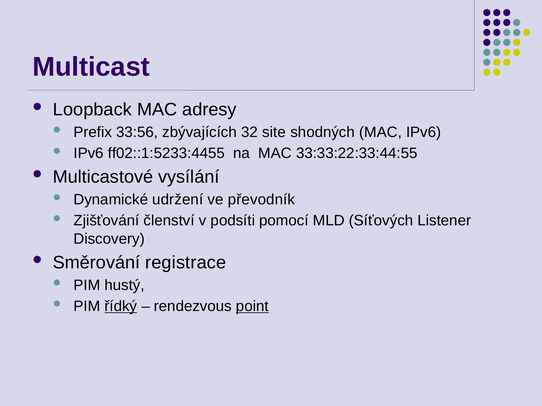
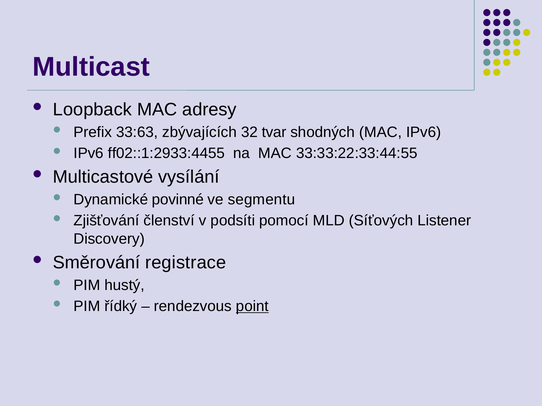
33:56: 33:56 -> 33:63 (137, 132)
site: site -> tvar (274, 132)
ff02::1:5233:4455: ff02::1:5233:4455 -> ff02::1:2933:4455 (166, 153)
udržení: udržení -> povinné (178, 200)
převodník: převodník -> segmentu (262, 200)
řídký underline: present -> none (121, 307)
